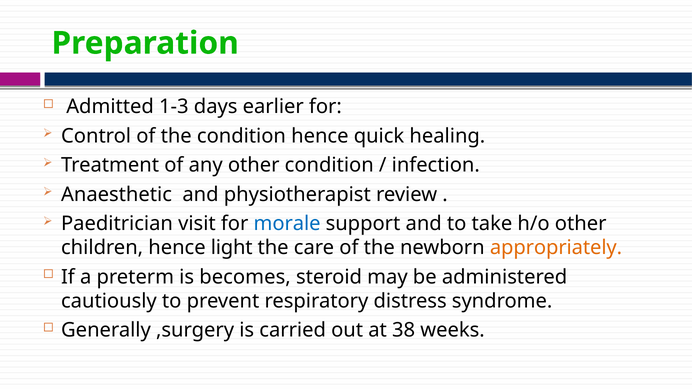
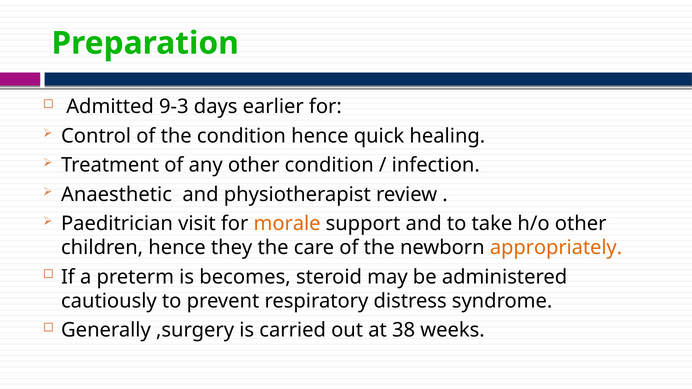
1-3: 1-3 -> 9-3 (174, 107)
morale colour: blue -> orange (287, 224)
light: light -> they (232, 248)
